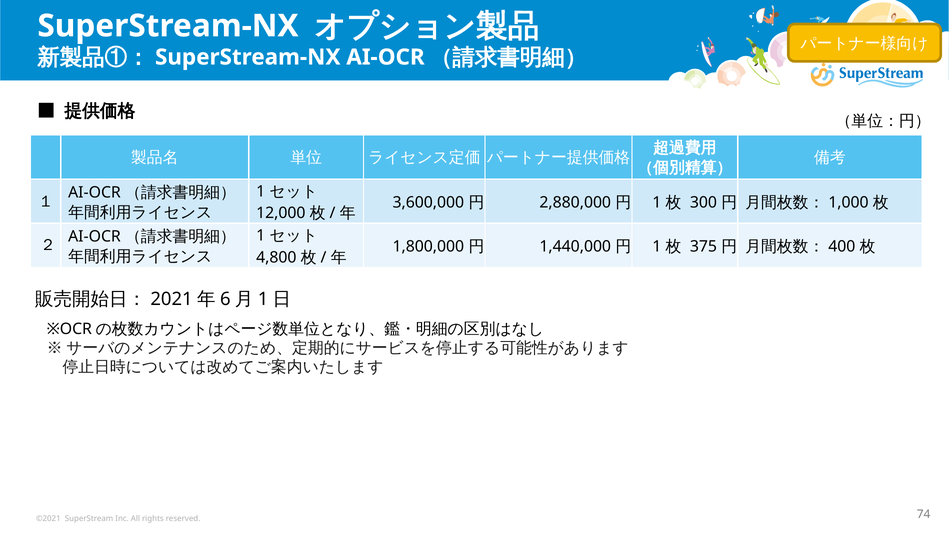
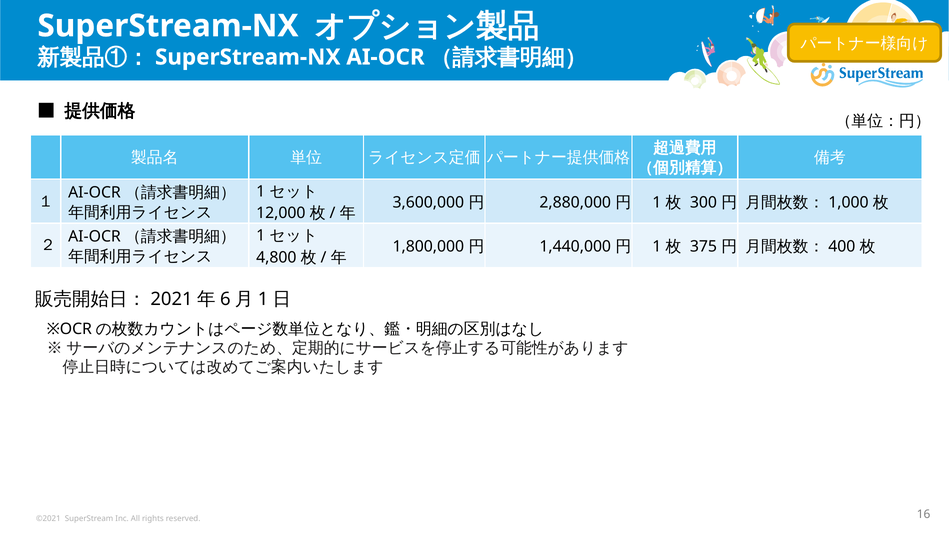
74: 74 -> 16 (924, 514)
